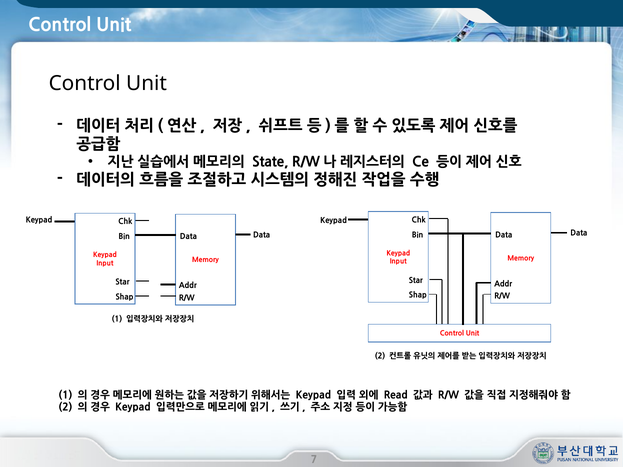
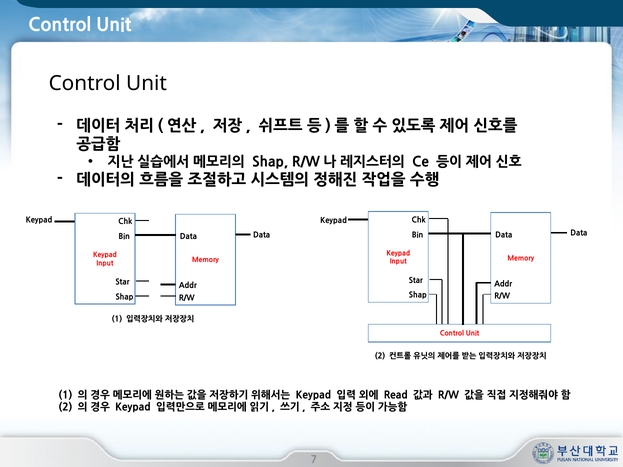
State: State -> Shap (270, 162)
